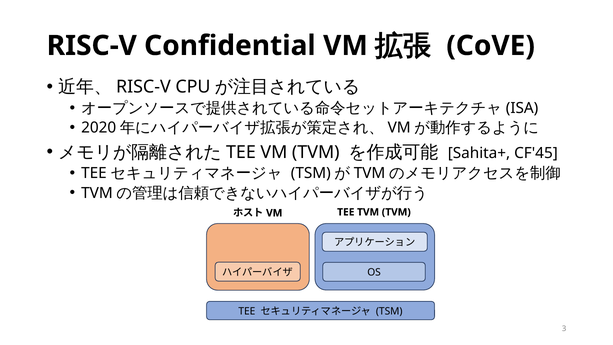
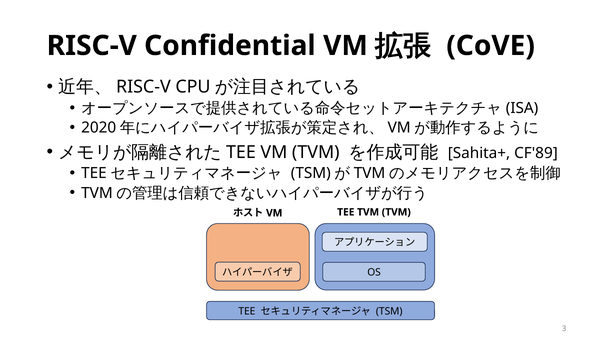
CF'45: CF'45 -> CF'89 (536, 153)
